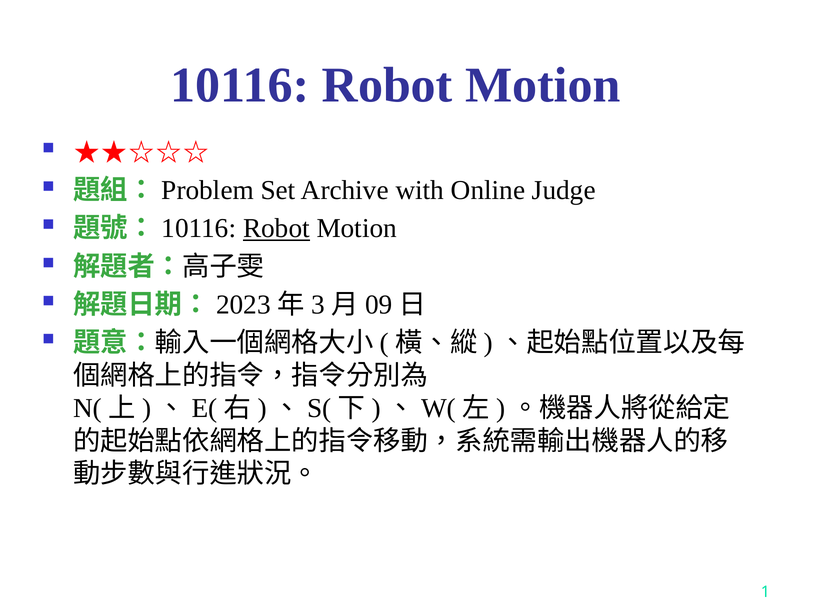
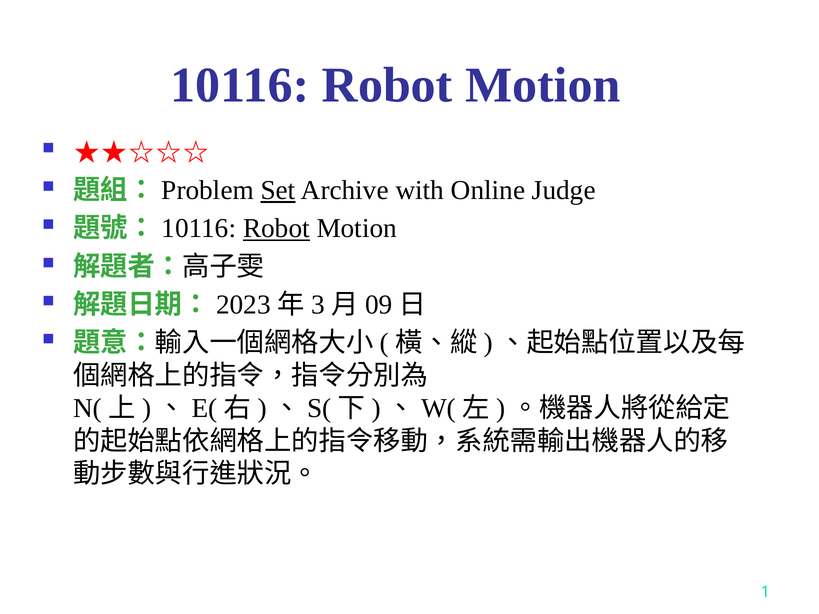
Set underline: none -> present (278, 190)
